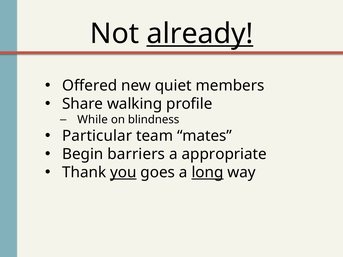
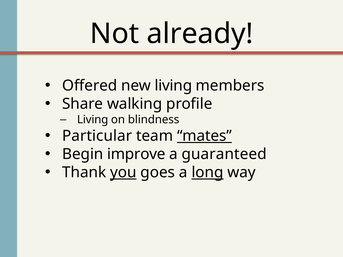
already underline: present -> none (200, 34)
new quiet: quiet -> living (173, 86)
While: While -> Living (93, 120)
mates underline: none -> present (204, 136)
barriers: barriers -> improve (136, 154)
appropriate: appropriate -> guaranteed (224, 154)
